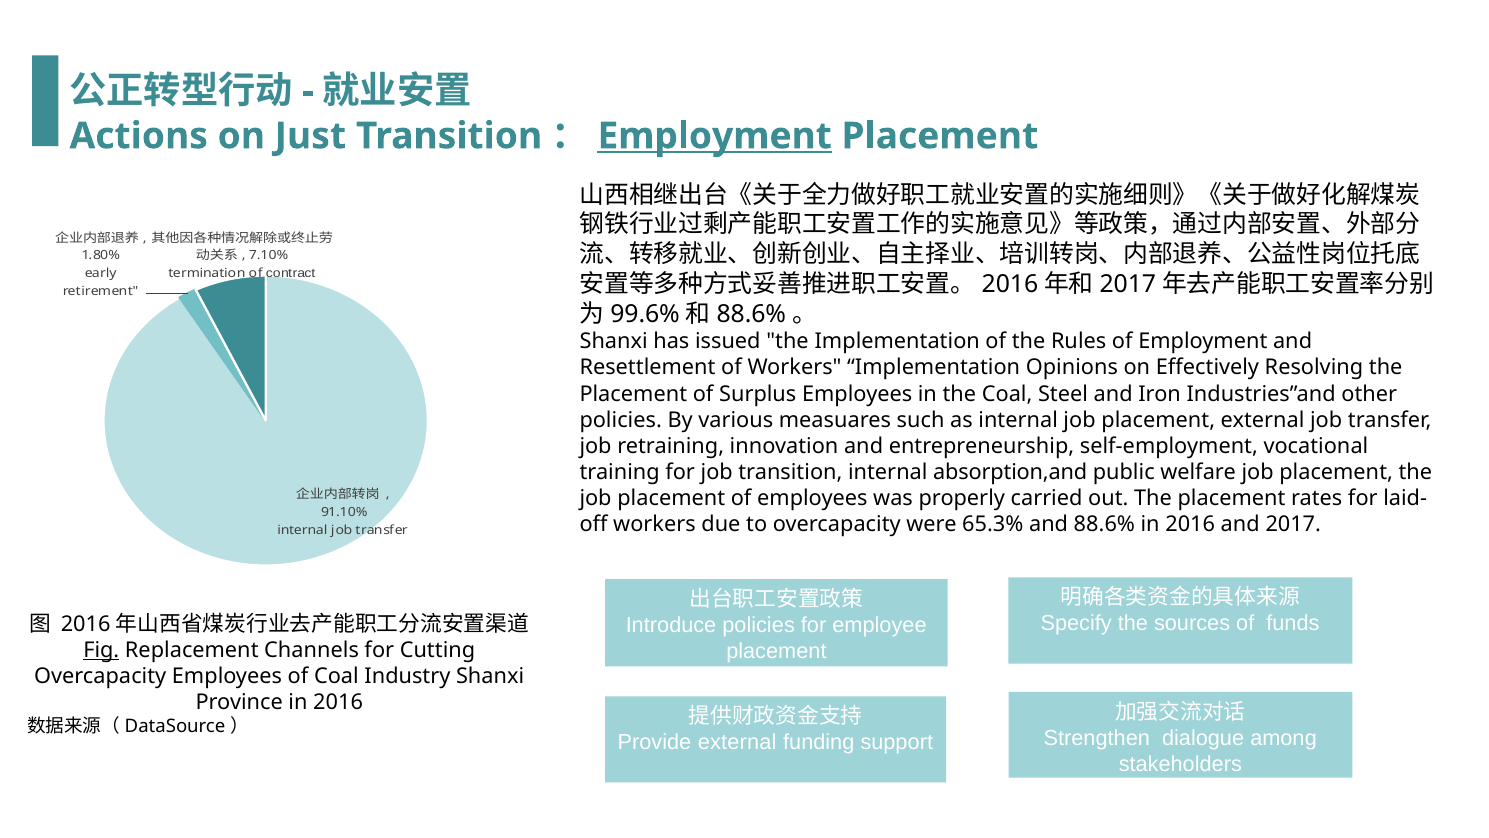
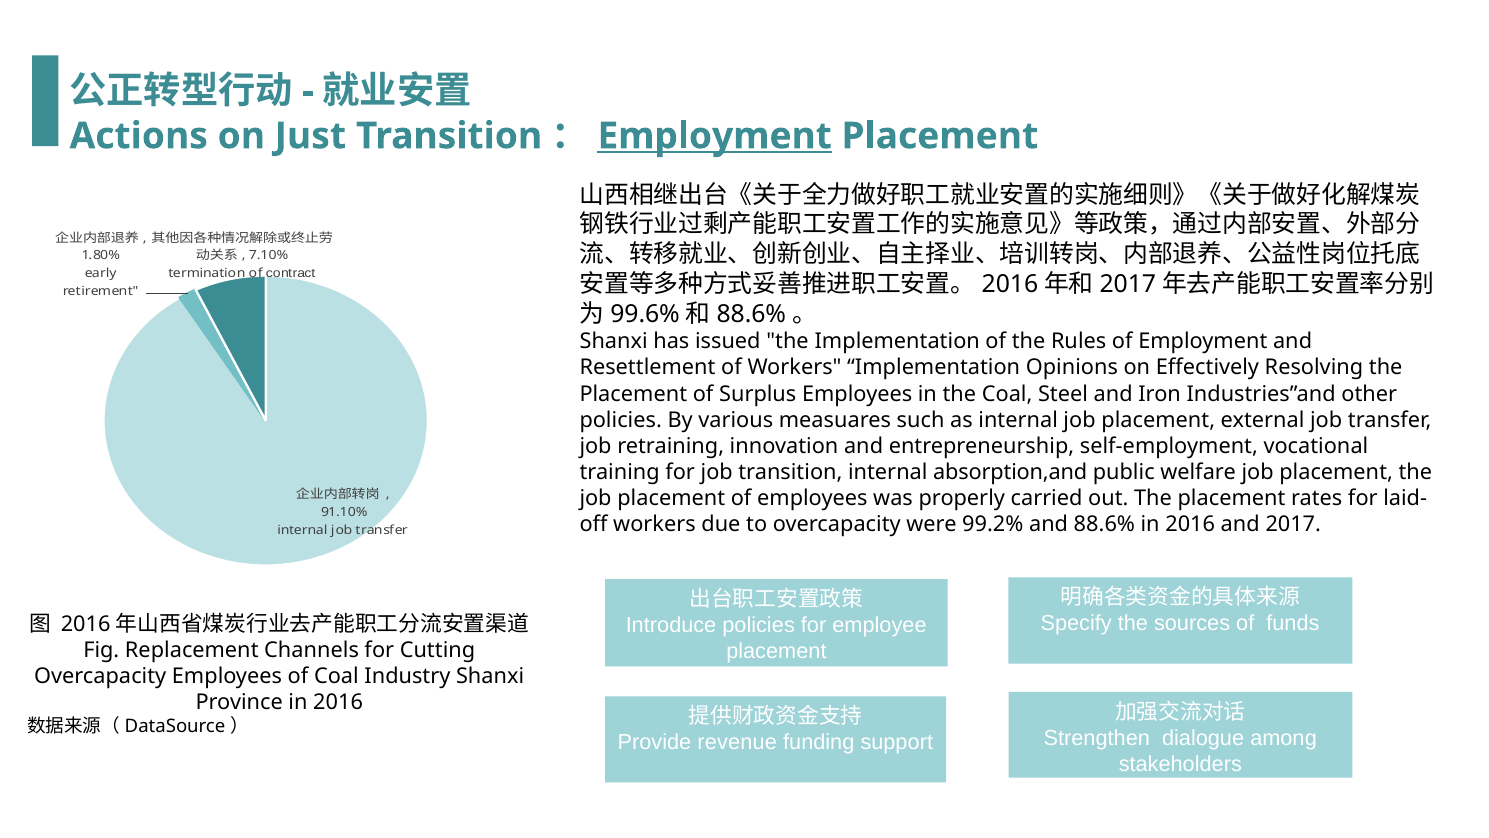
65.3%: 65.3% -> 99.2% (993, 524)
Fig underline: present -> none (101, 650)
Provide external: external -> revenue (737, 742)
